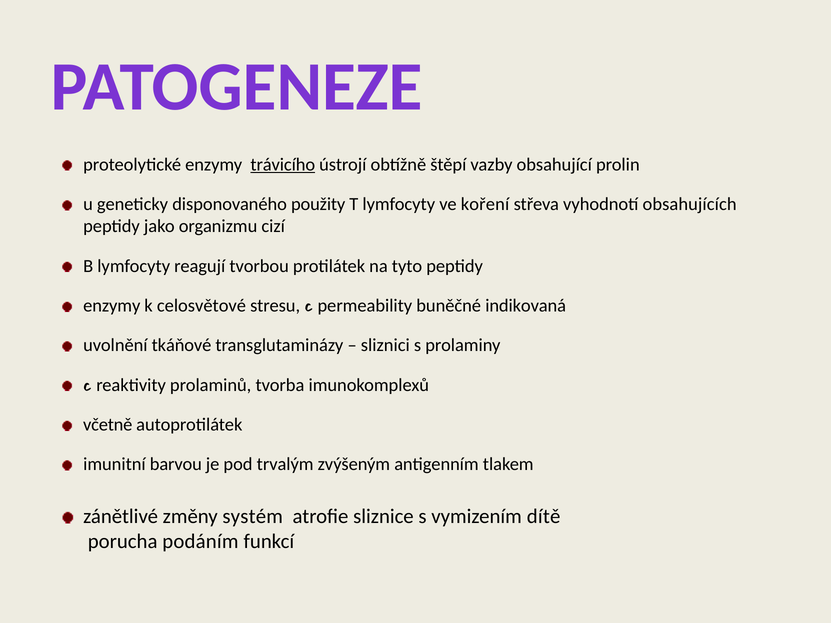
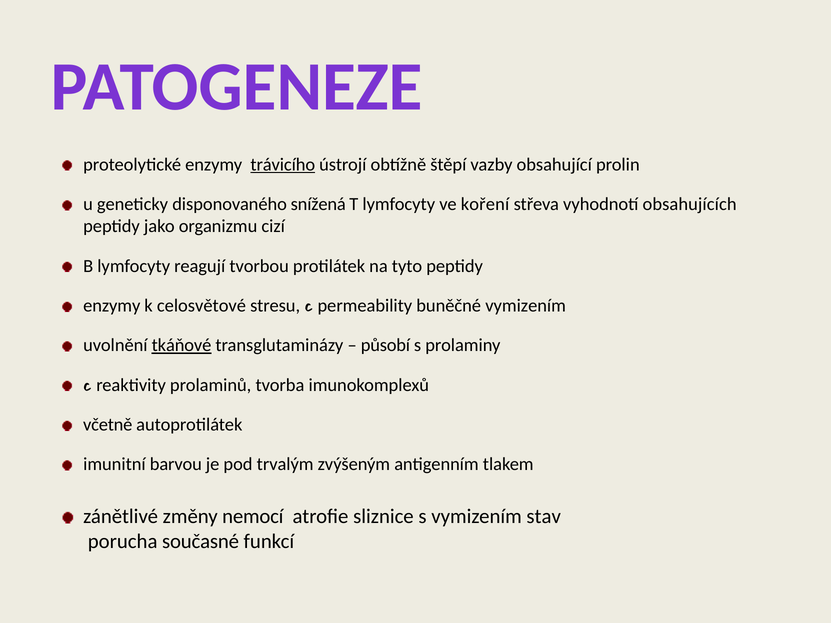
použity: použity -> snížená (318, 204)
buněčné indikovaná: indikovaná -> vymizením (526, 306)
tkáňové underline: none -> present (182, 345)
sliznici: sliznici -> působí (385, 345)
systém: systém -> nemocí (253, 517)
dítě: dítě -> stav (544, 517)
podáním: podáním -> současné (201, 542)
